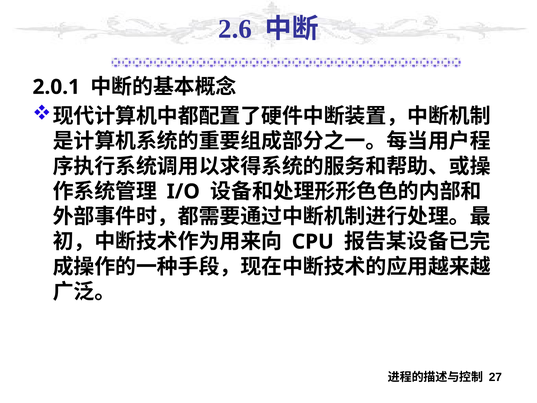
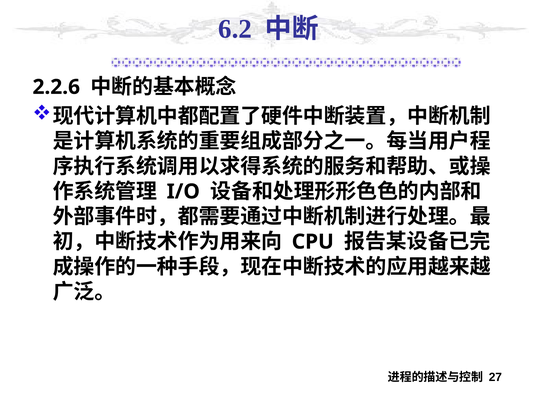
2.6: 2.6 -> 6.2 (235, 29)
2.0.1: 2.0.1 -> 2.2.6 (56, 87)
